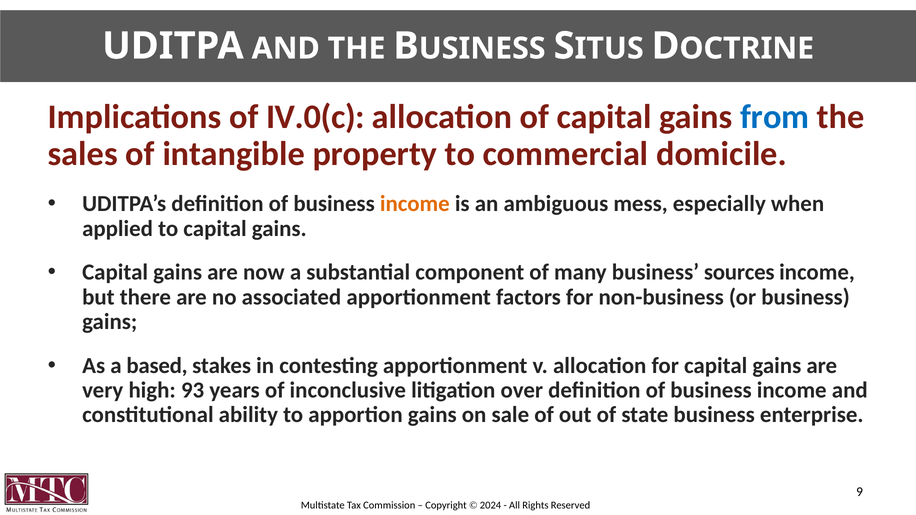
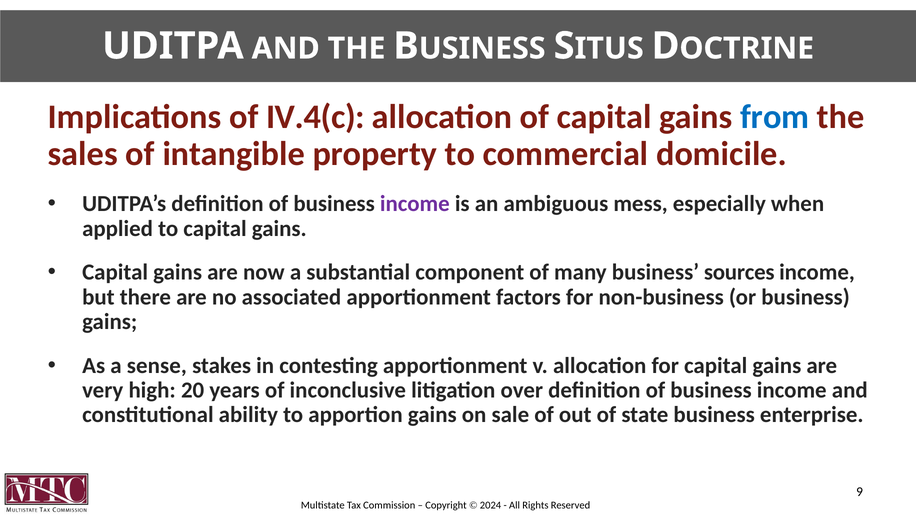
IV.0(c: IV.0(c -> IV.4(c (315, 117)
income colour: orange -> purple (415, 204)
based: based -> sense (157, 366)
93: 93 -> 20 (193, 390)
